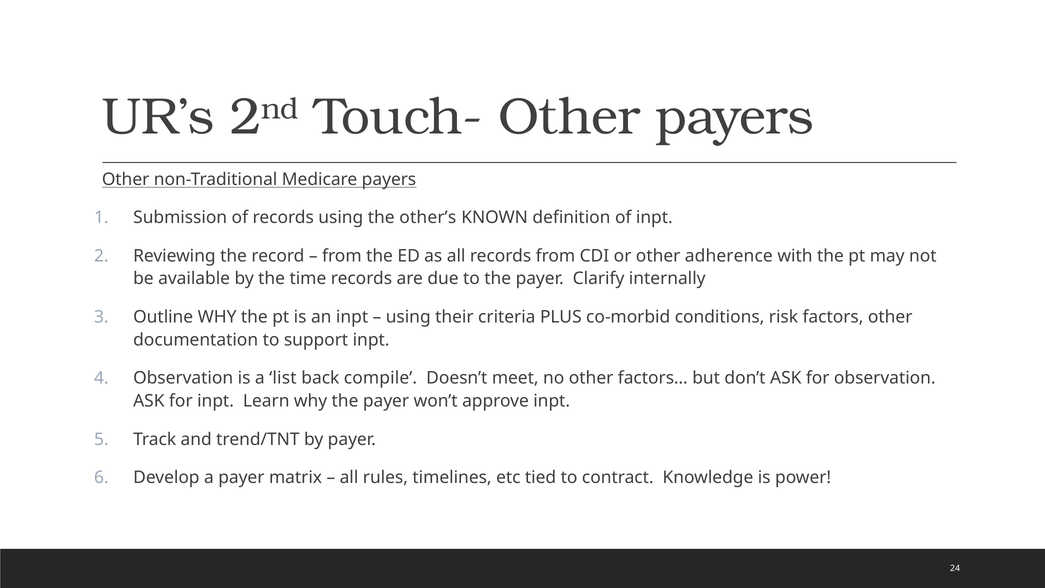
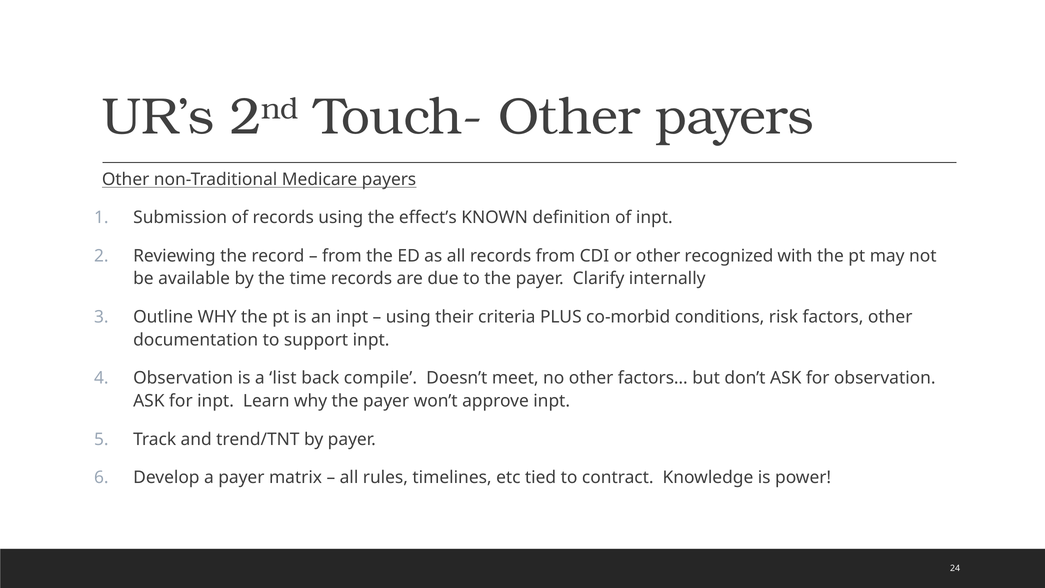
other’s: other’s -> effect’s (428, 218)
adherence: adherence -> recognized (729, 256)
